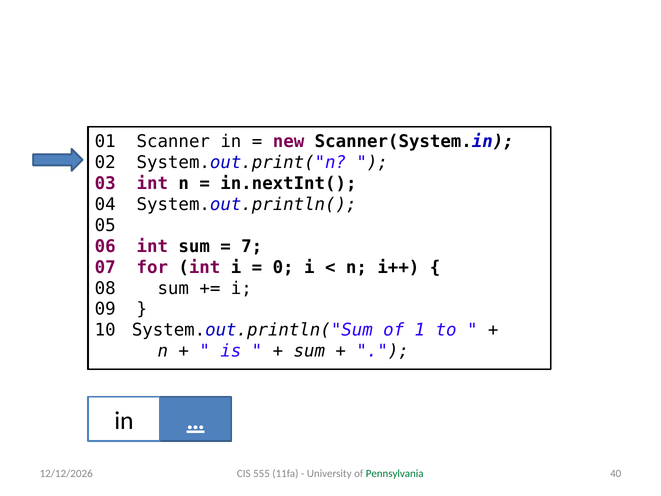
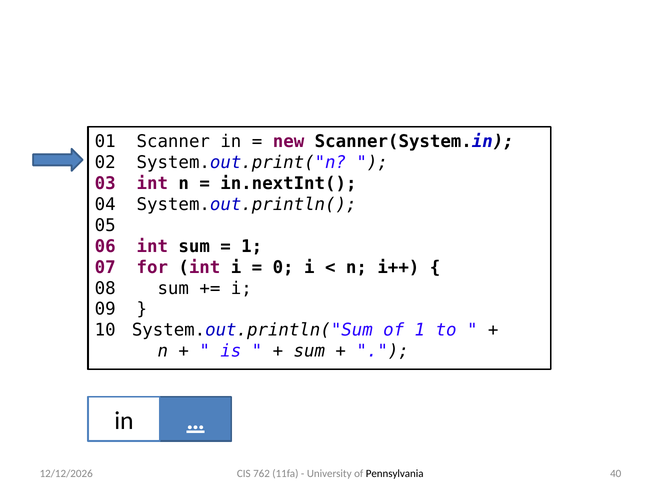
7: 7 -> 1 (252, 246)
555: 555 -> 762 (261, 473)
Pennsylvania colour: green -> black (395, 473)
